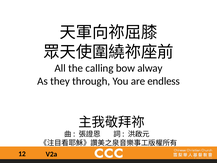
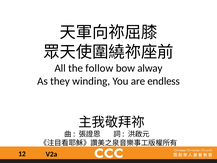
calling: calling -> follow (99, 68)
through: through -> winding (91, 81)
